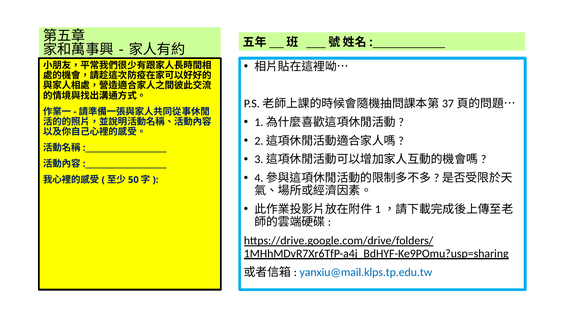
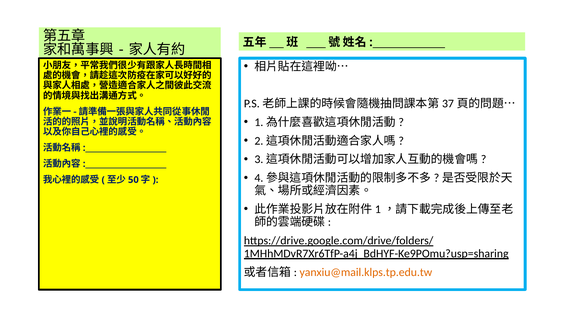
yanxiu@mail.klps.tp.edu.tw colour: blue -> orange (366, 272)
